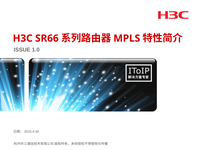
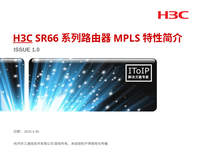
H3C underline: none -> present (23, 38)
